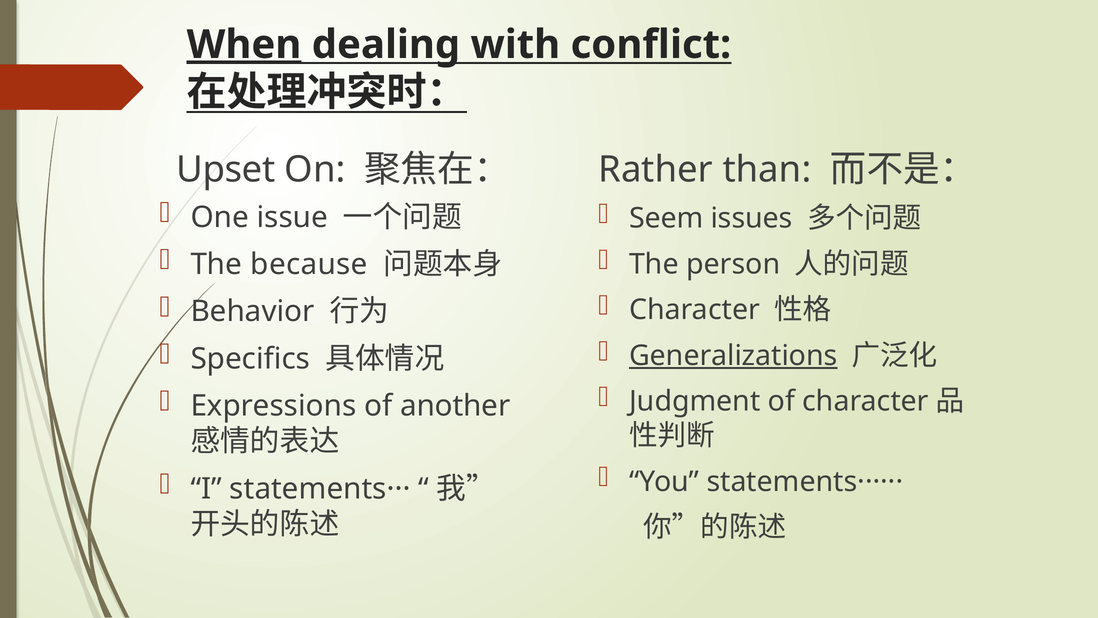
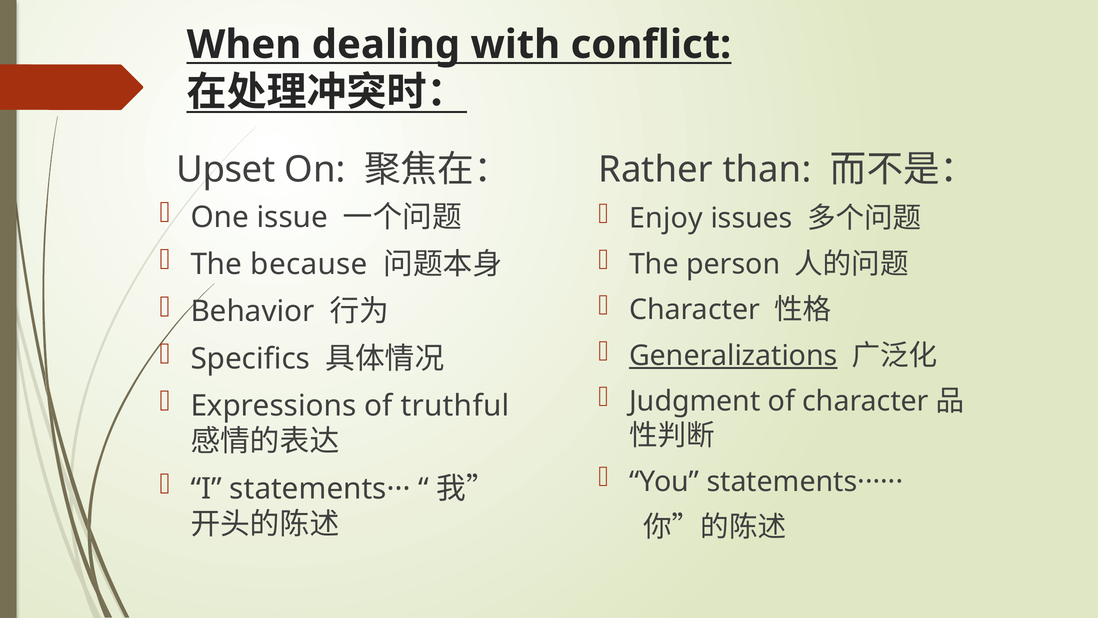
When underline: present -> none (244, 45)
Seem: Seem -> Enjoy (666, 218)
another: another -> truthful (455, 406)
